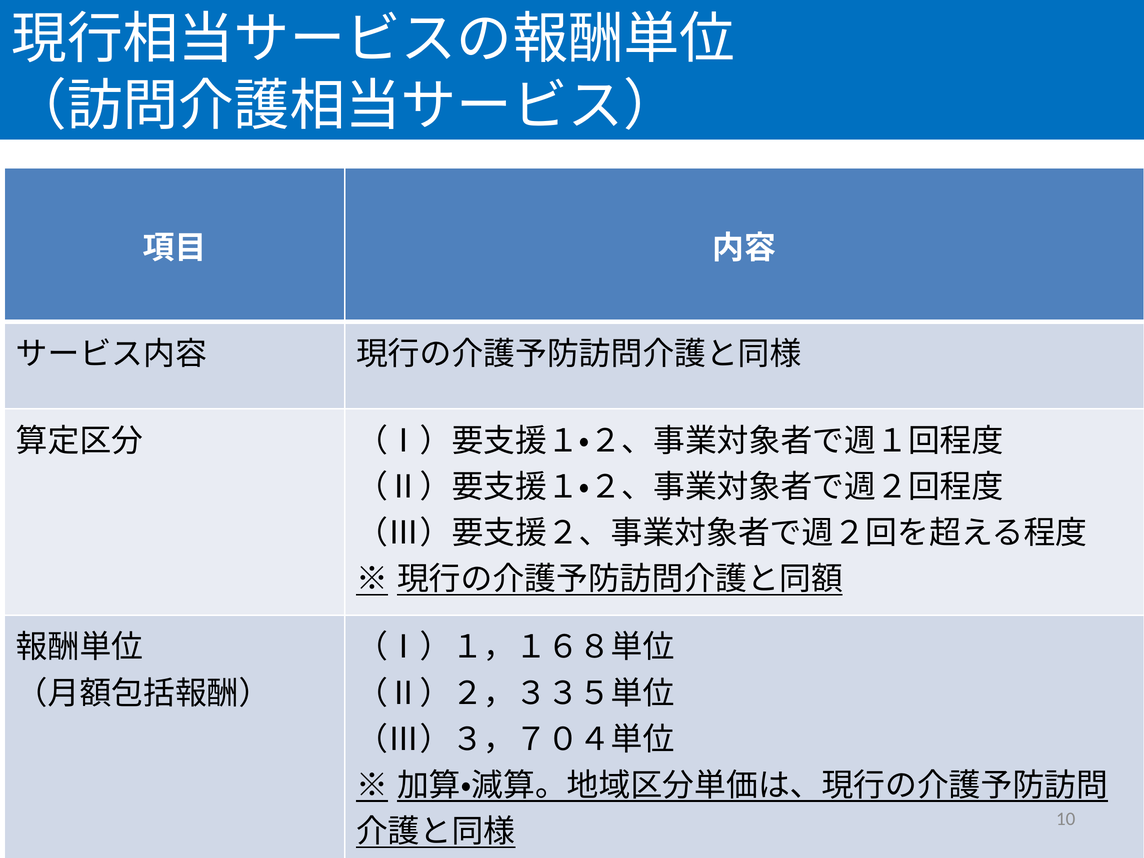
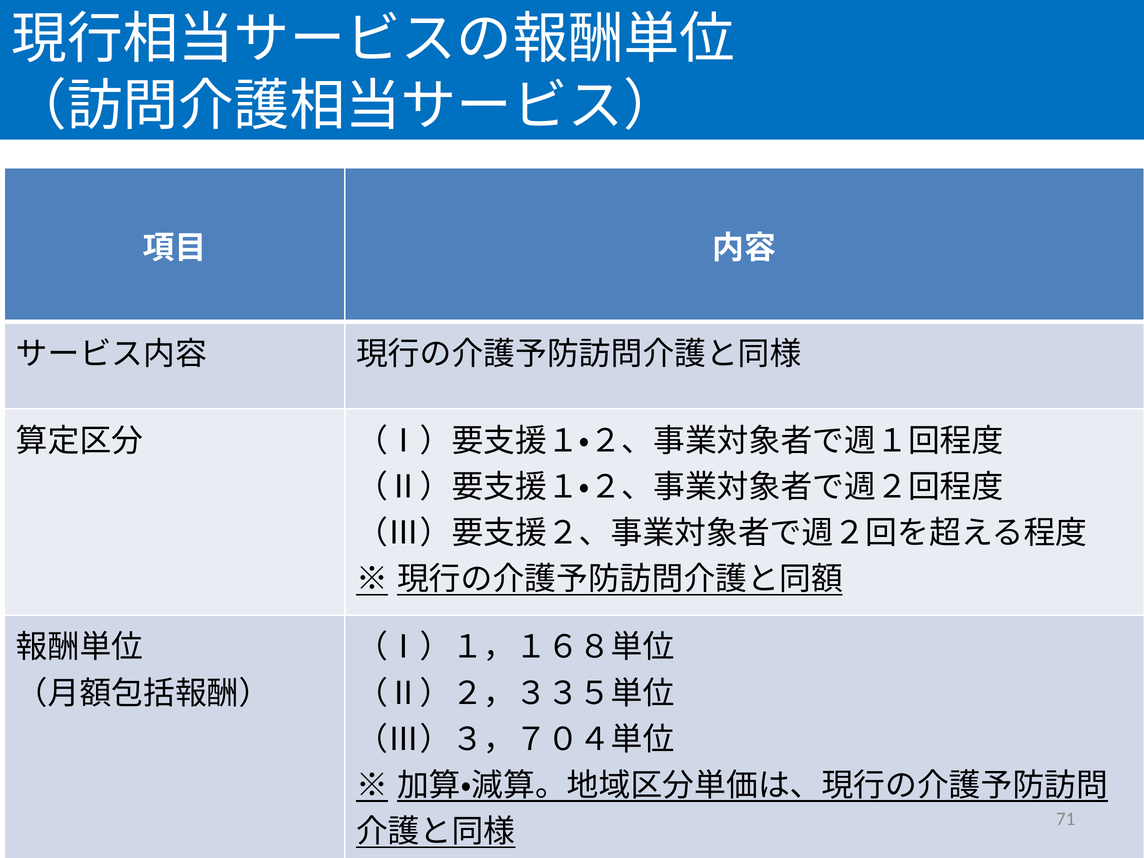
10: 10 -> 71 (1066, 819)
